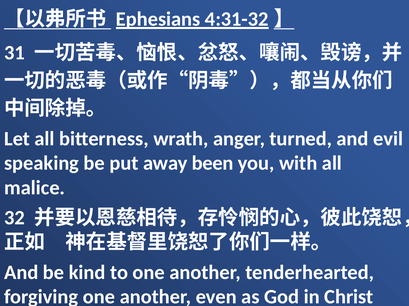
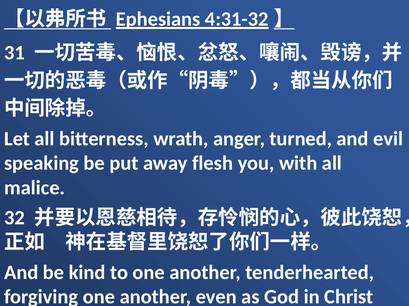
been: been -> flesh (213, 164)
